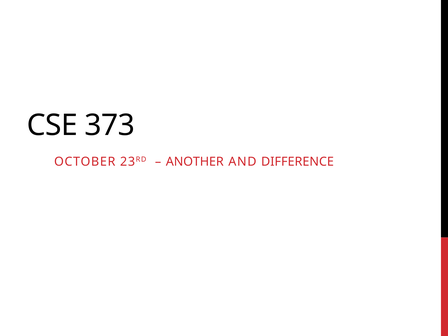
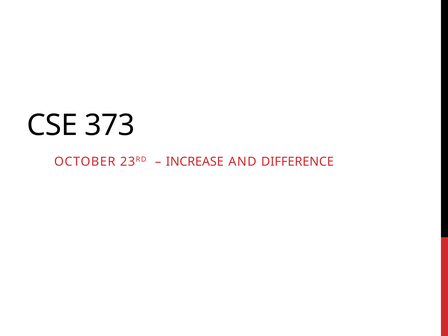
ANOTHER: ANOTHER -> INCREASE (195, 162)
